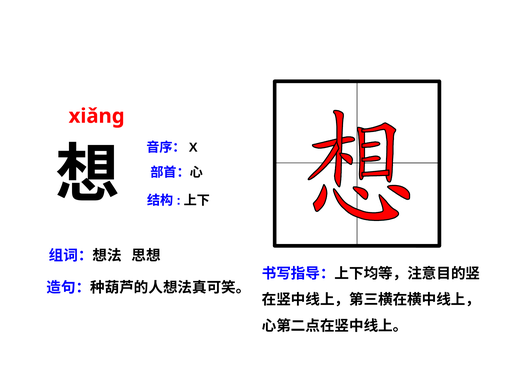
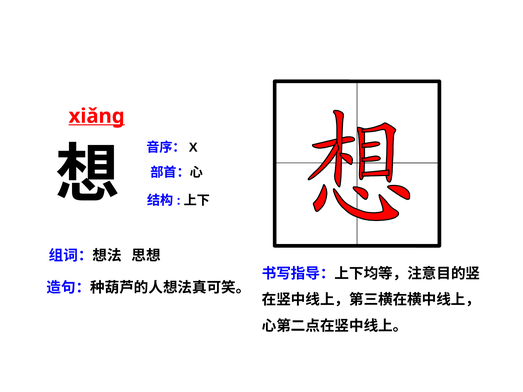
xiǎng underline: none -> present (97, 116)
